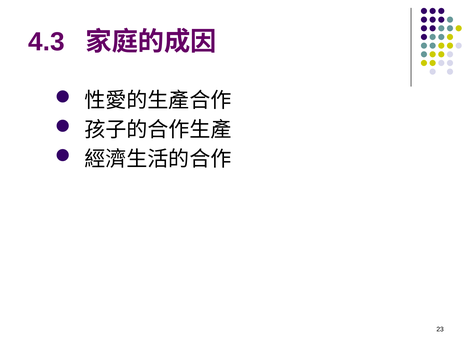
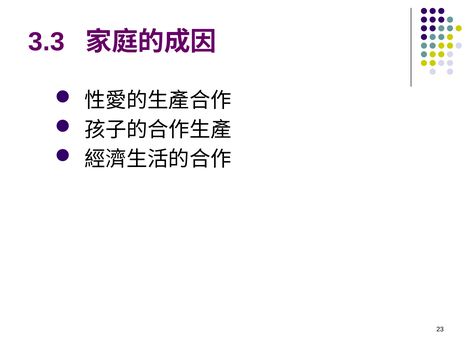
4.3: 4.3 -> 3.3 (47, 42)
